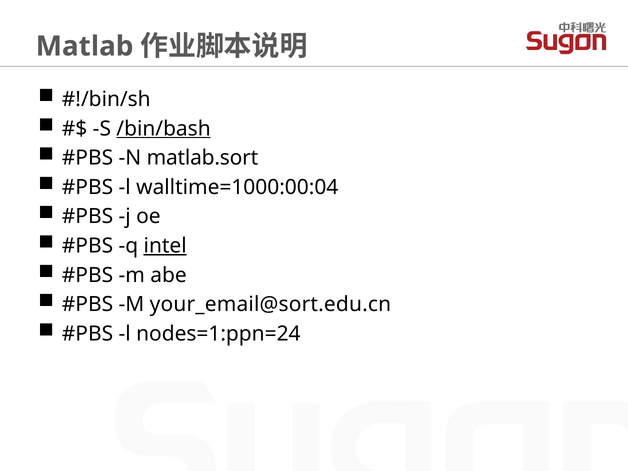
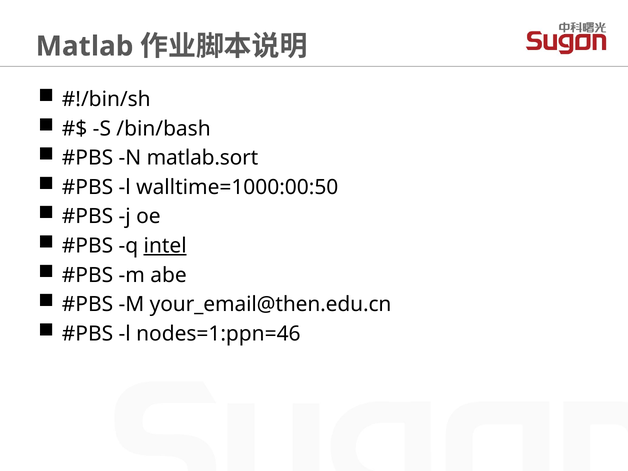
/bin/bash underline: present -> none (164, 129)
walltime=1000:00:04: walltime=1000:00:04 -> walltime=1000:00:50 (237, 187)
your_email@sort.edu.cn: your_email@sort.edu.cn -> your_email@then.edu.cn (271, 304)
nodes=1:ppn=24: nodes=1:ppn=24 -> nodes=1:ppn=46 (218, 334)
